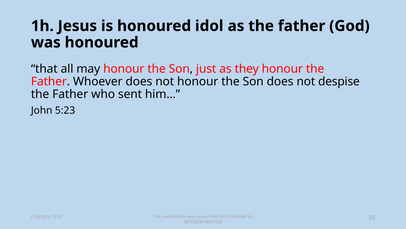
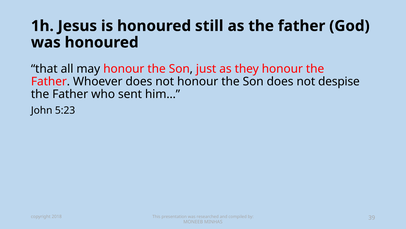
idol: idol -> still (209, 26)
